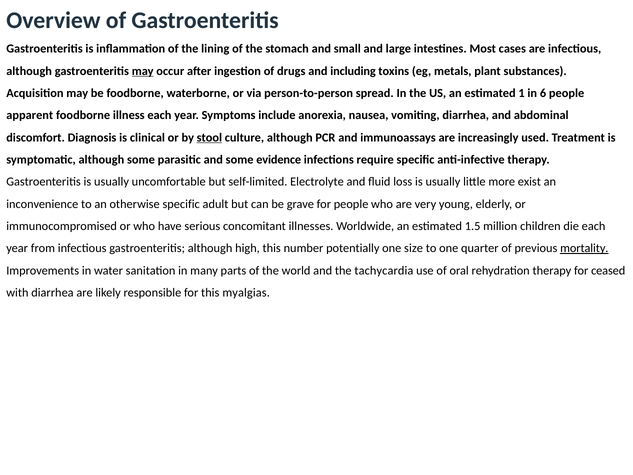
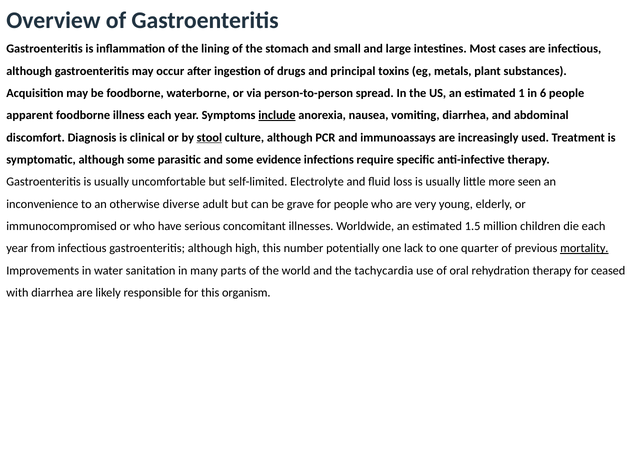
may underline: present -> none (143, 71)
including: including -> principal (353, 71)
include underline: none -> present (277, 115)
exist: exist -> seen (529, 182)
otherwise specific: specific -> diverse (181, 204)
size: size -> lack (414, 248)
myalgias: myalgias -> organism (246, 292)
